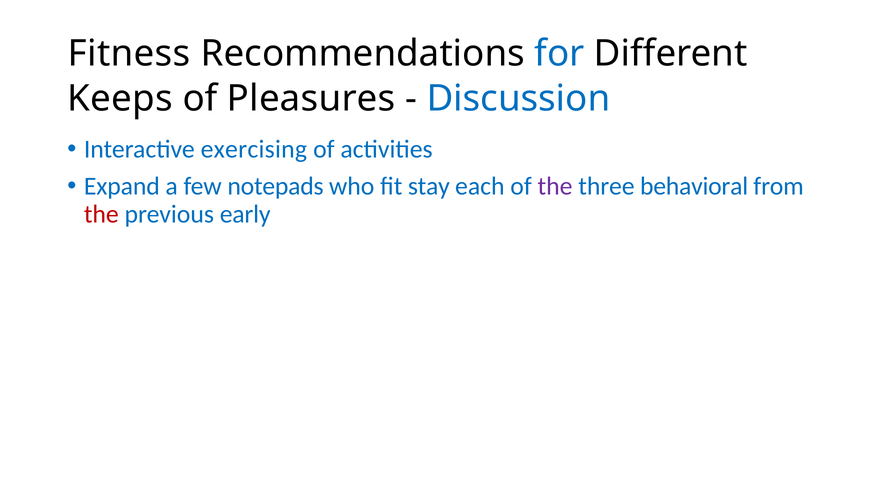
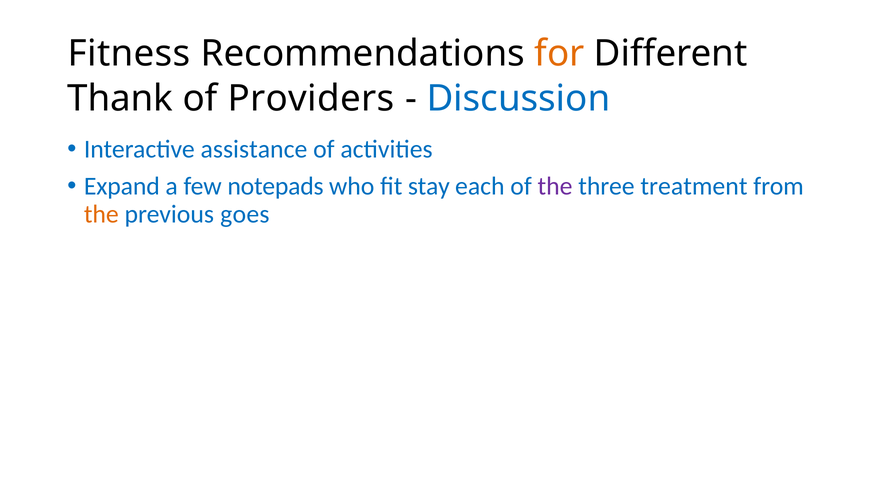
for colour: blue -> orange (559, 54)
Keeps: Keeps -> Thank (120, 99)
Pleasures: Pleasures -> Providers (311, 99)
exercising: exercising -> assistance (254, 149)
behavioral: behavioral -> treatment (694, 186)
the colour: red -> orange (101, 214)
early: early -> goes (245, 214)
